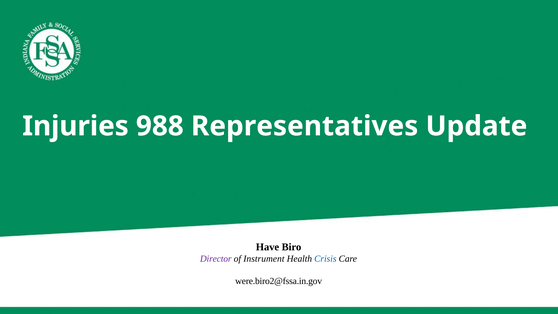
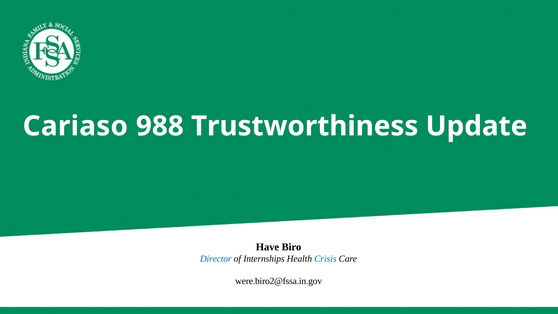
Injuries: Injuries -> Cariaso (75, 126)
Representatives: Representatives -> Trustworthiness (305, 126)
Director colour: purple -> blue (216, 259)
Instrument: Instrument -> Internships (264, 259)
